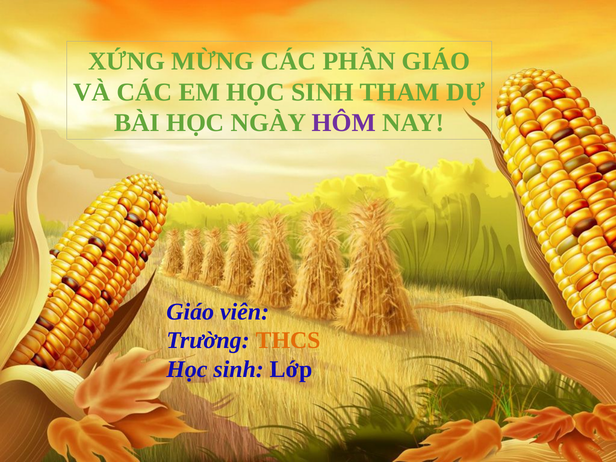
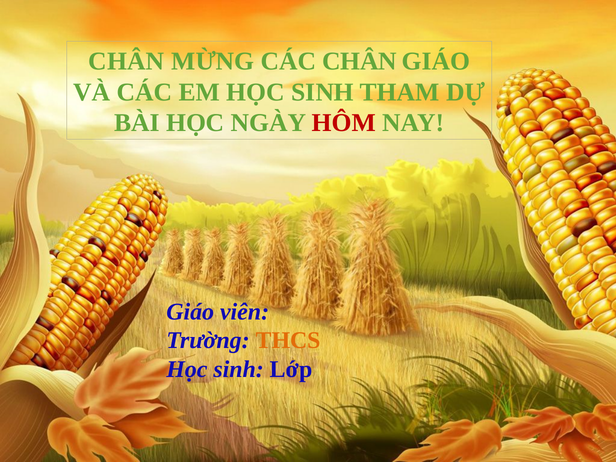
XỨNG: XỨNG -> CHÂN (126, 61)
CÁC PHẦN: PHẦN -> CHÂN (360, 61)
HÔM colour: purple -> red (344, 123)
